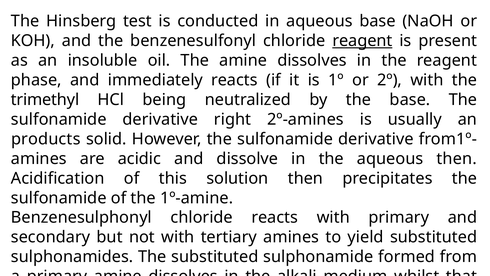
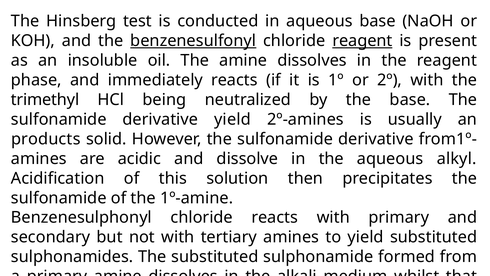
benzenesulfonyl underline: none -> present (193, 41)
derivative right: right -> yield (232, 119)
aqueous then: then -> alkyl (457, 158)
